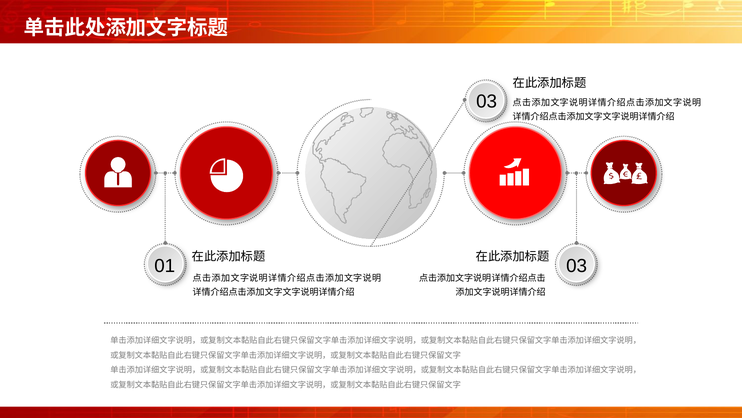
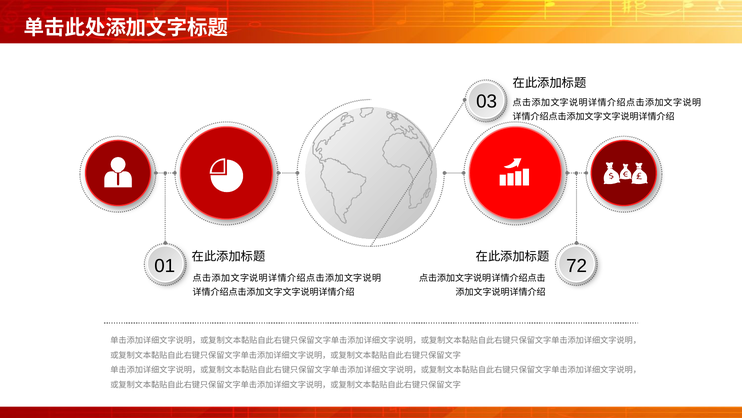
01 03: 03 -> 72 (577, 266)
